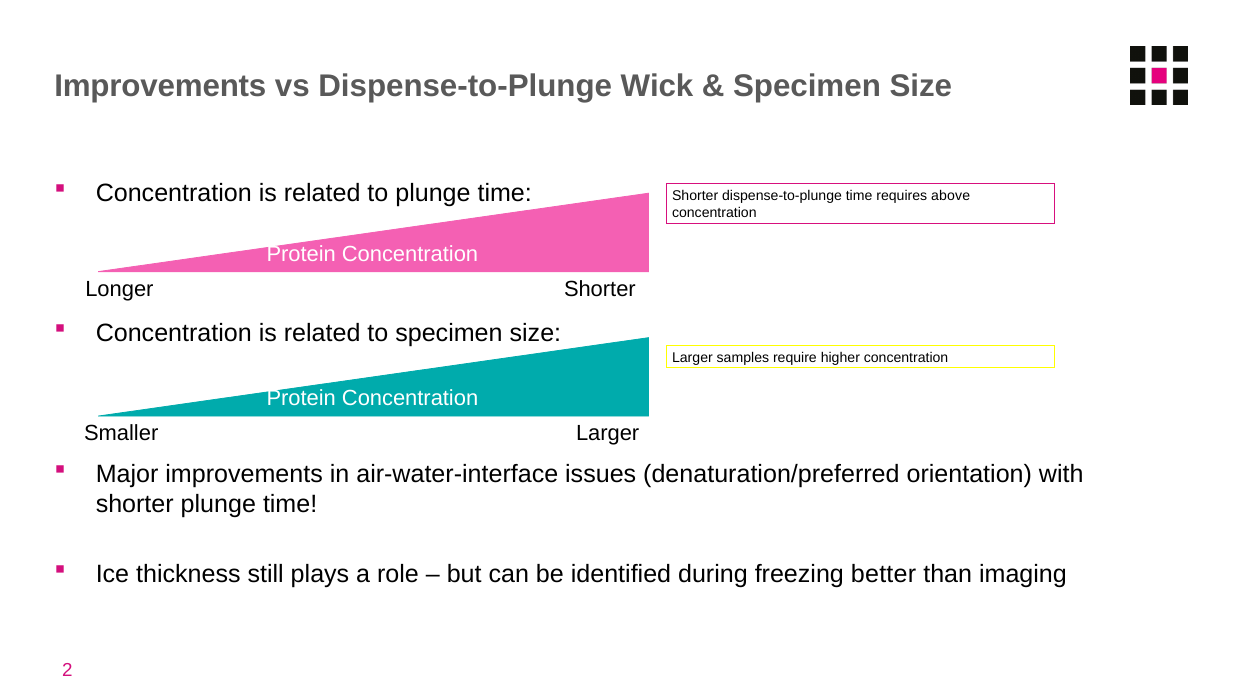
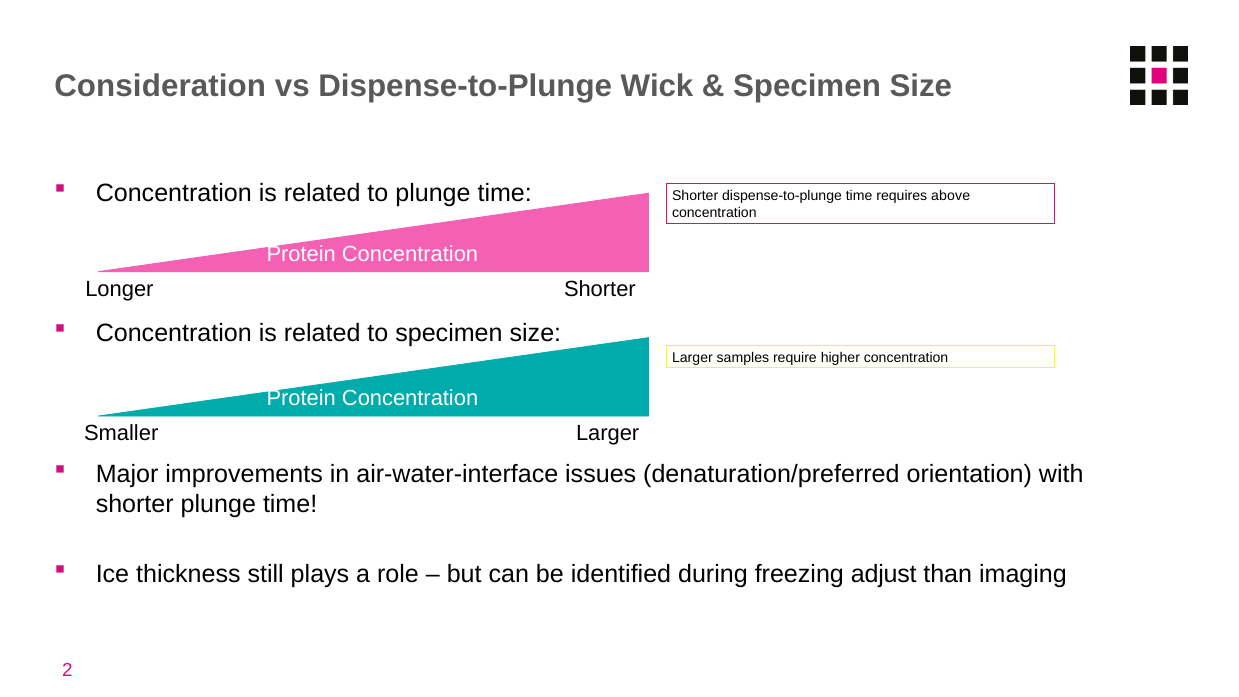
Improvements: Improvements -> Consideration (160, 87)
better: better -> adjust (884, 575)
